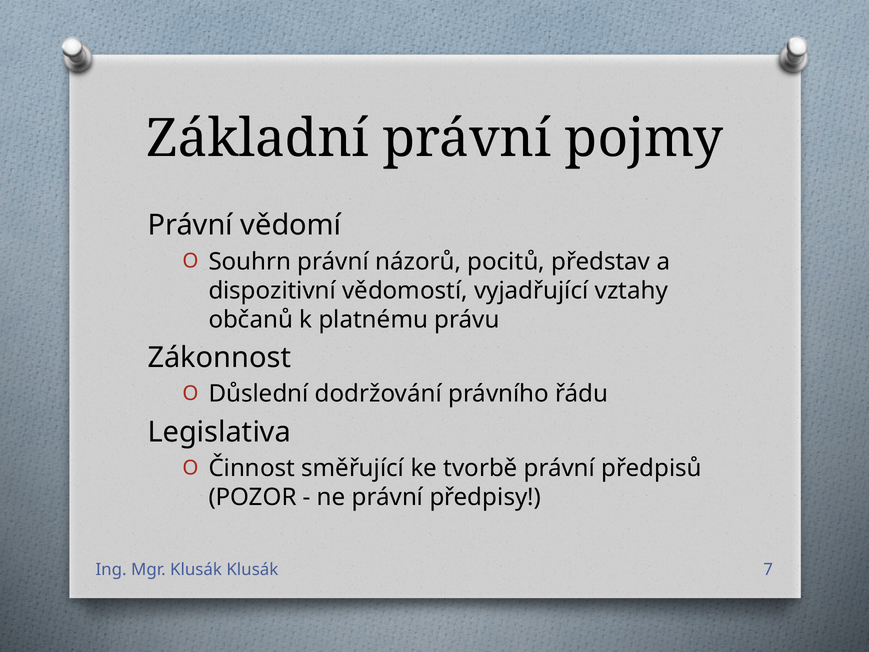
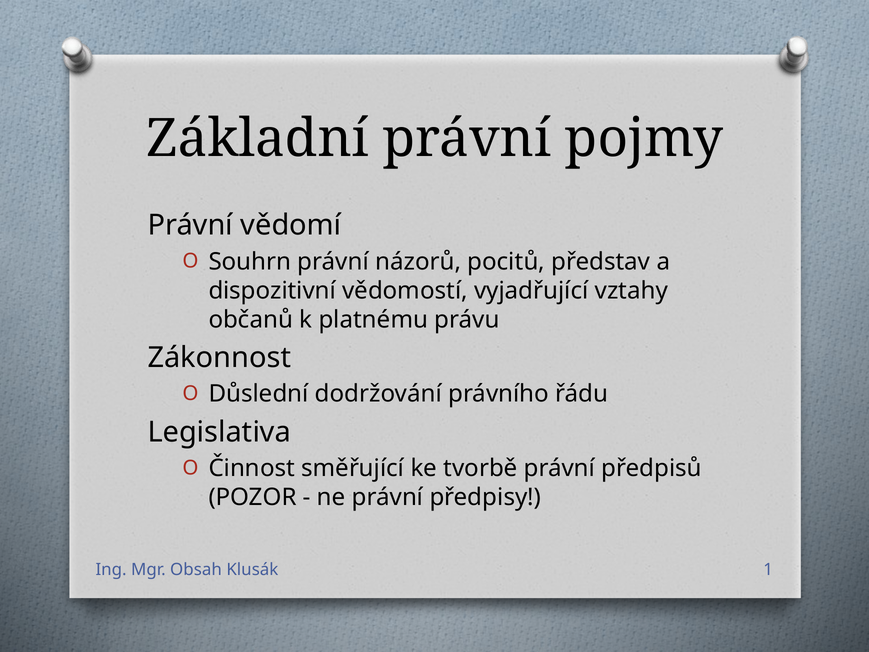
Mgr Klusák: Klusák -> Obsah (196, 569)
7: 7 -> 1 (768, 569)
